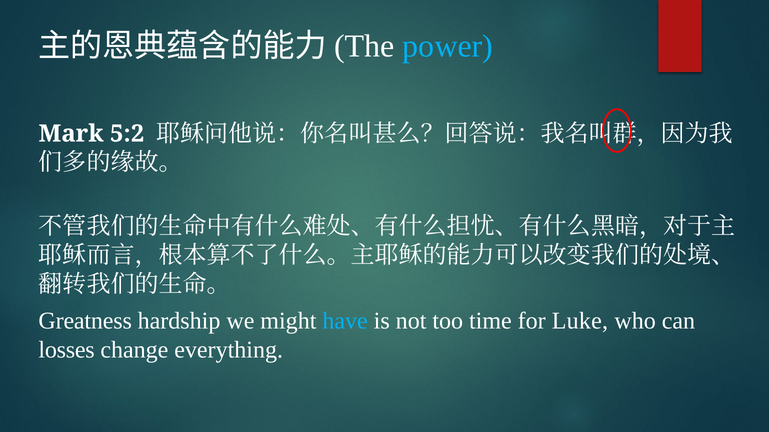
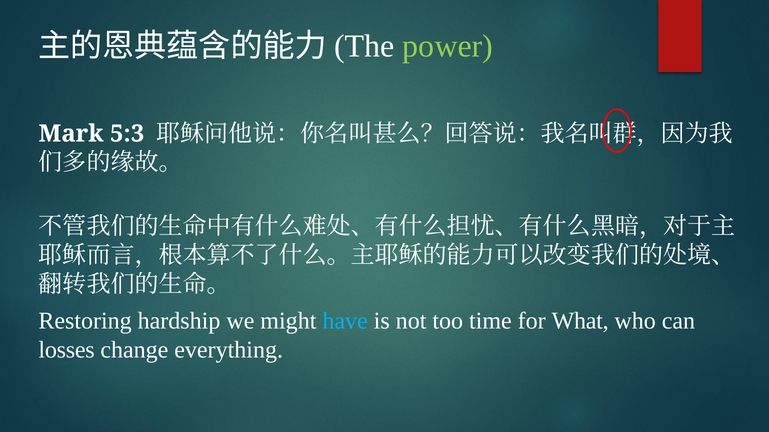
power colour: light blue -> light green (448, 46)
5:2: 5:2 -> 5:3 (127, 134)
Greatness: Greatness -> Restoring (85, 321)
Luke: Luke -> What (580, 321)
